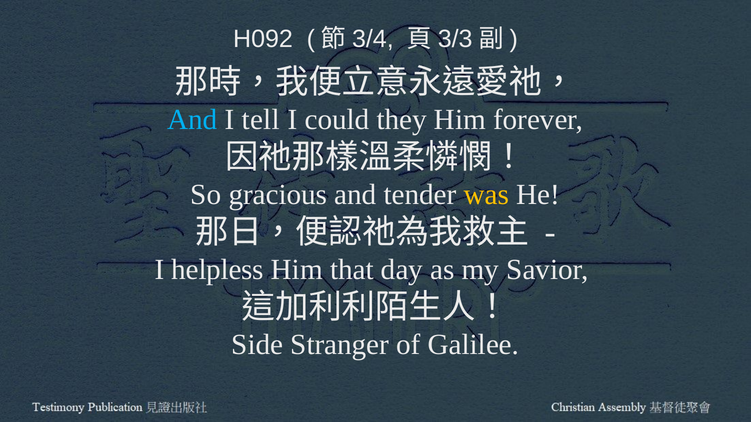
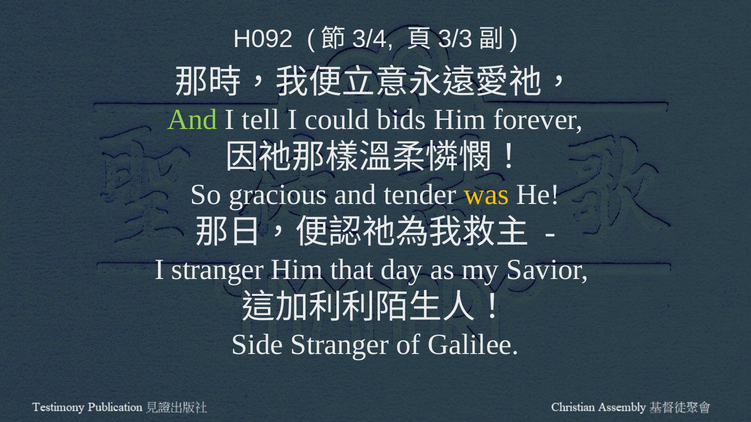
And colour: light blue -> light green (192, 120)
they: they -> bids (401, 120)
I helpless: helpless -> stranger (218, 270)
